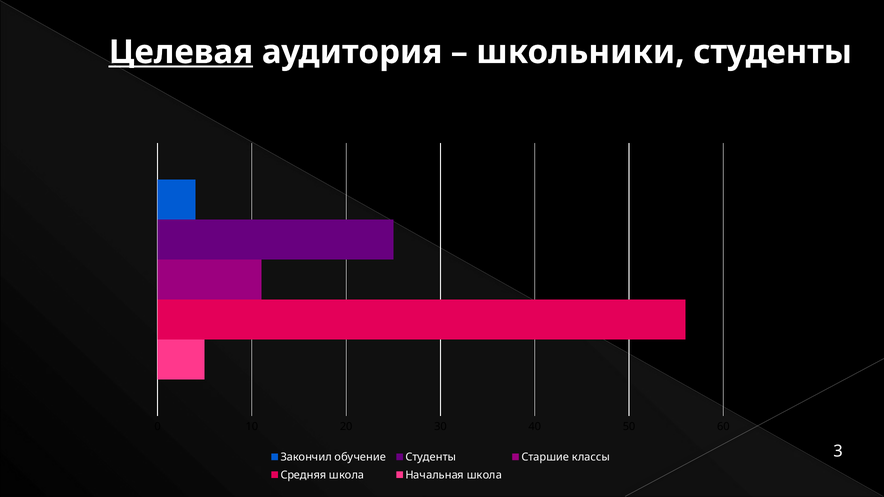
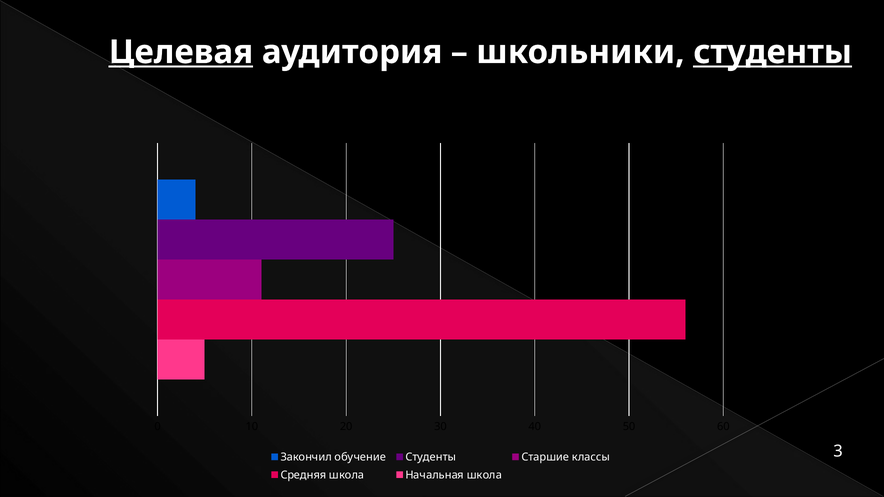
студенты underline: none -> present (773, 52)
